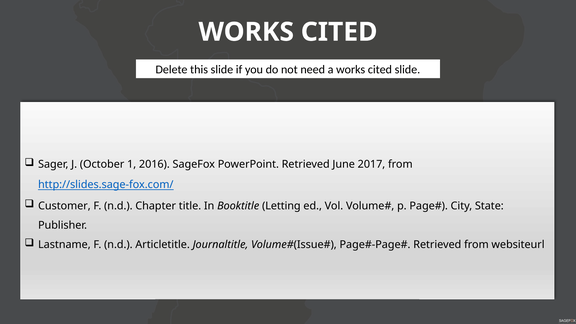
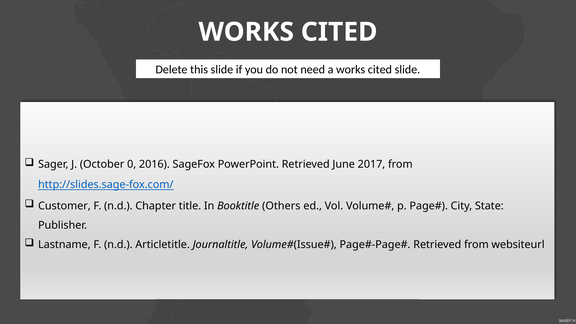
1: 1 -> 0 (132, 164)
Letting: Letting -> Others (281, 206)
